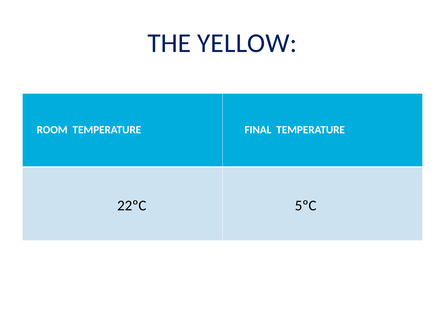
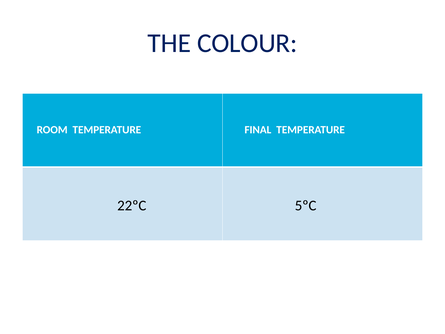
YELLOW: YELLOW -> COLOUR (247, 43)
